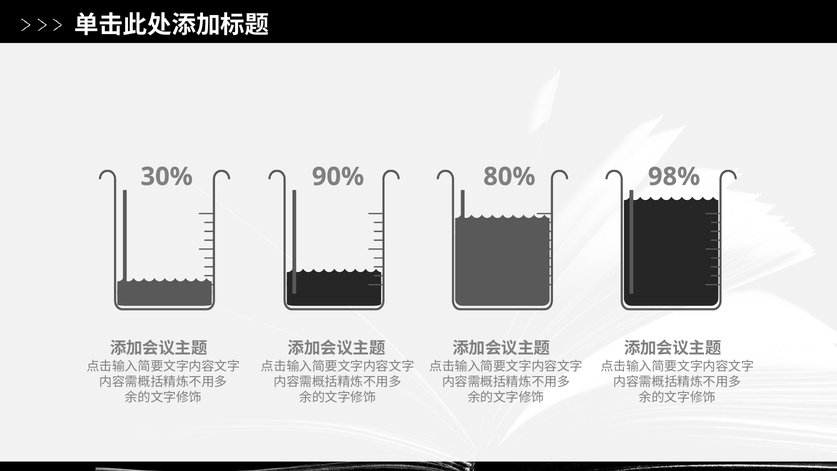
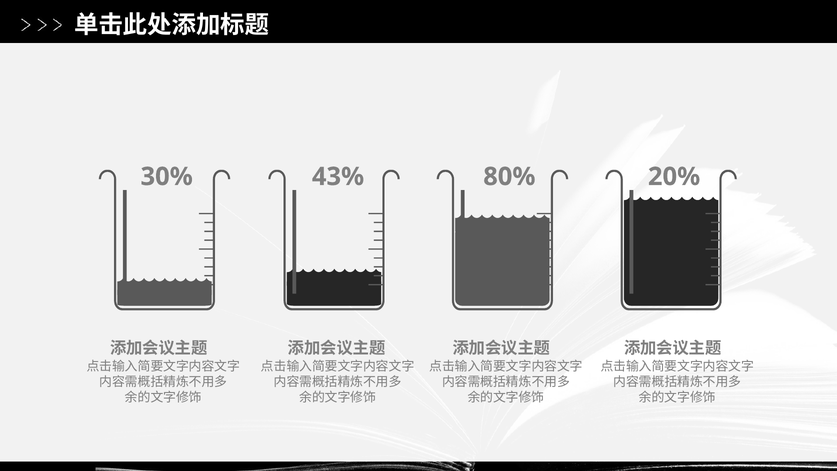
90%: 90% -> 43% (338, 177)
98%: 98% -> 20% (674, 177)
